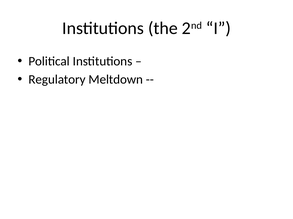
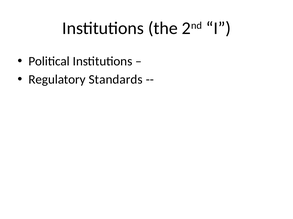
Meltdown: Meltdown -> Standards (116, 80)
